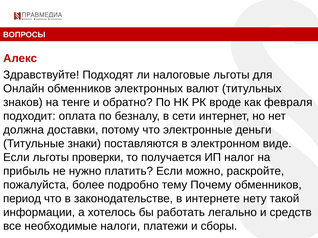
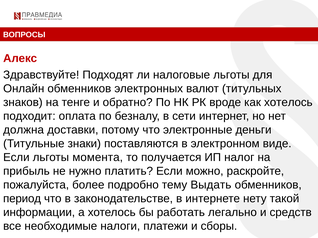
как февраля: февраля -> хотелось (288, 103)
проверки: проверки -> момента (98, 158)
Почему: Почему -> Выдать (211, 185)
